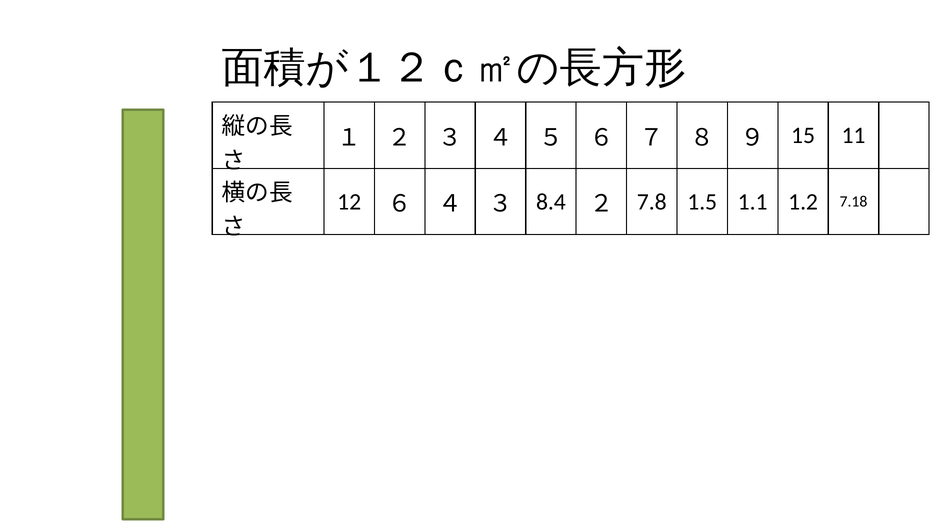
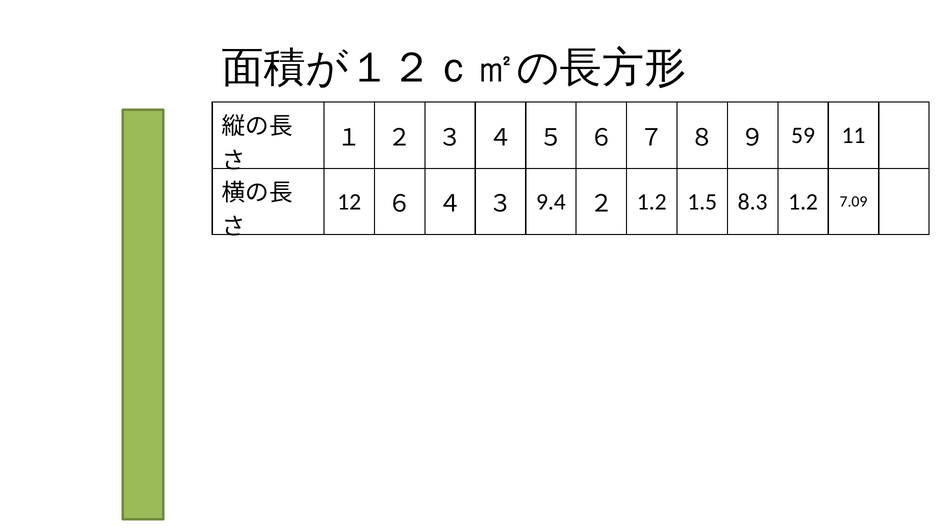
15: 15 -> 59 (803, 136)
8.4: 8.4 -> 9.4 (551, 202)
２ 7.8: 7.8 -> 1.2 (652, 202)
1.1: 1.1 -> 8.3 (753, 202)
7.18: 7.18 -> 7.09 (853, 202)
